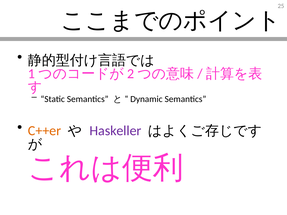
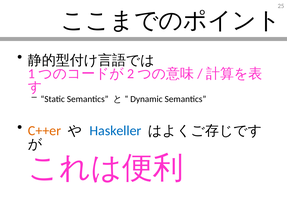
Haskeller colour: purple -> blue (115, 131)
